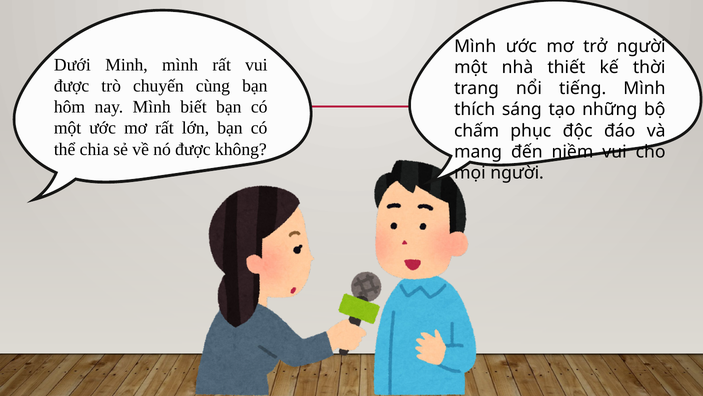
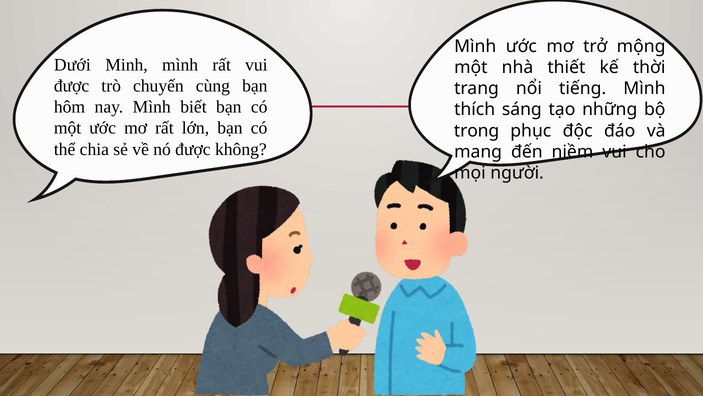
trở người: người -> mộng (641, 46)
chấm: chấm -> trong (477, 131)
